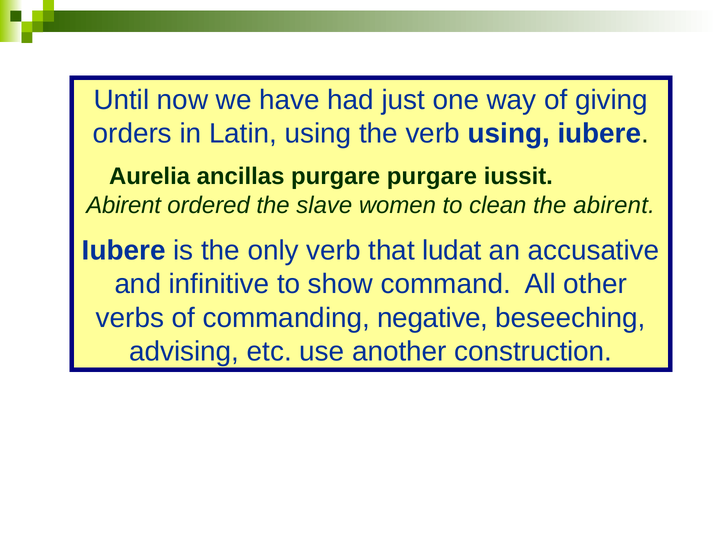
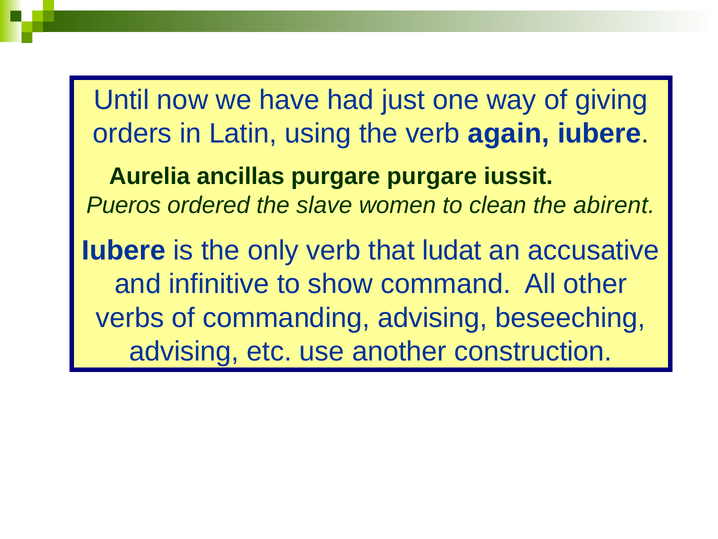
verb using: using -> again (509, 134)
Abirent: Abirent -> Pueros (124, 205)
commanding negative: negative -> advising (433, 318)
